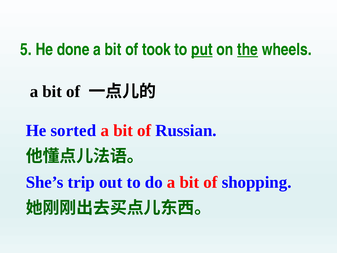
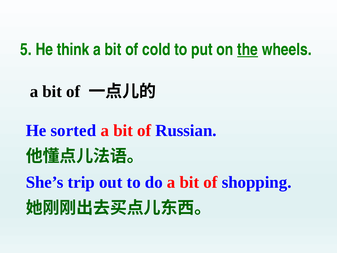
done: done -> think (73, 49)
took: took -> cold (156, 49)
put underline: present -> none (202, 49)
